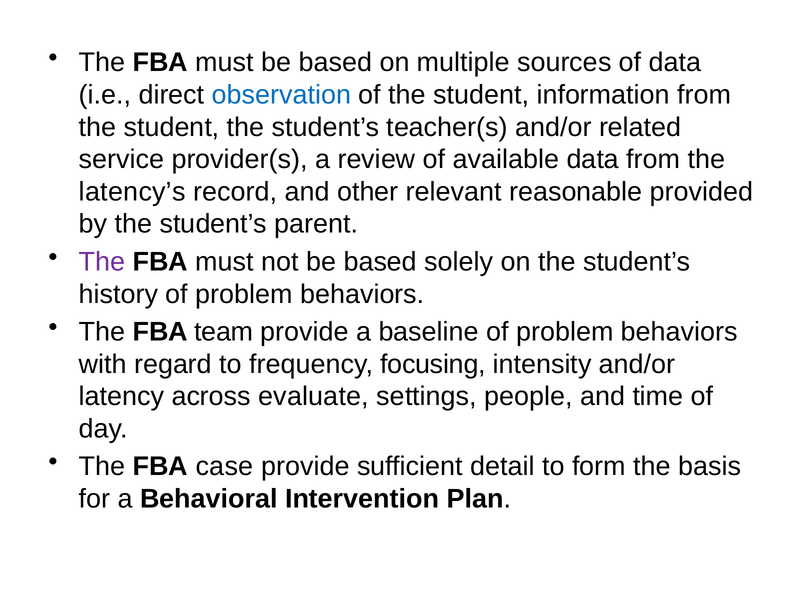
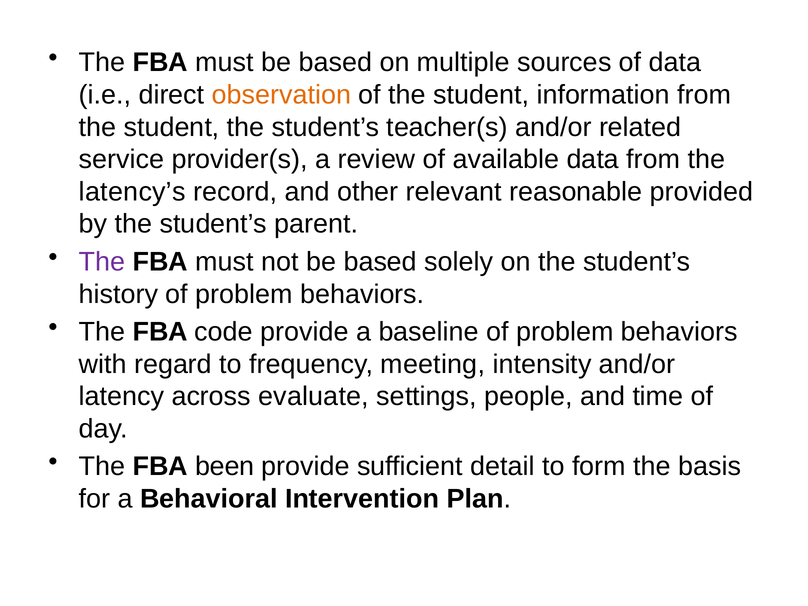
observation colour: blue -> orange (281, 95)
team: team -> code (224, 332)
focusing: focusing -> meeting (433, 364)
case: case -> been (225, 466)
